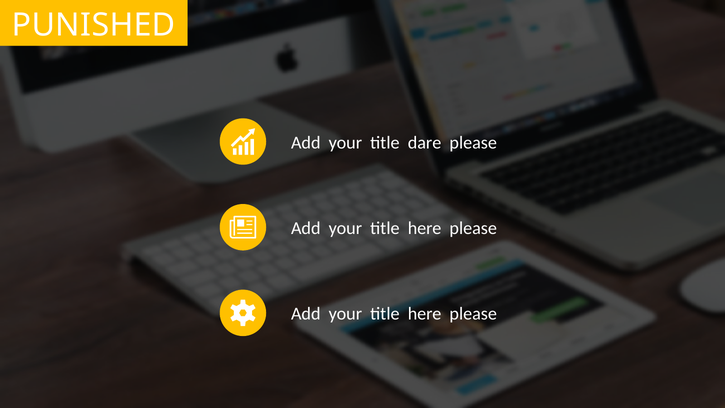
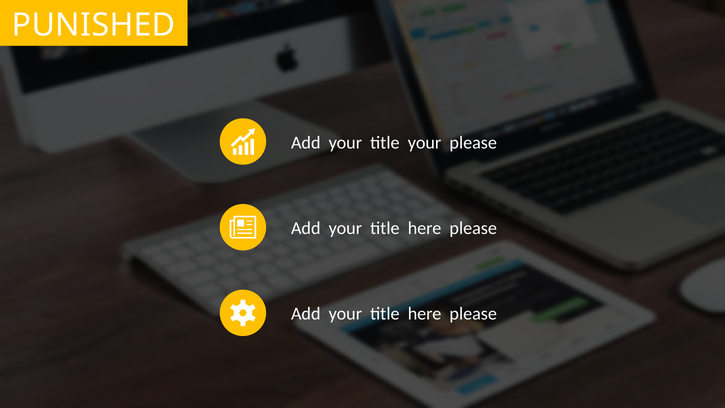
title dare: dare -> your (425, 143)
